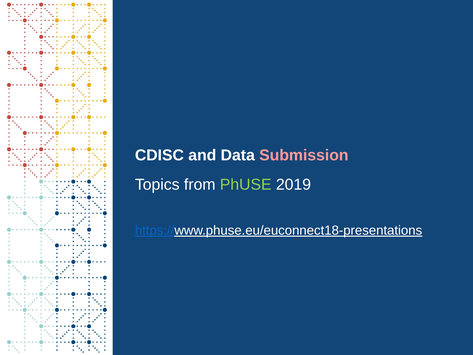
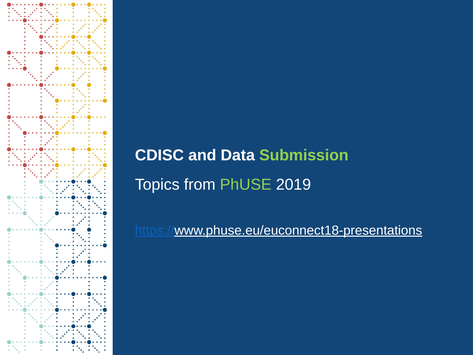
Submission colour: pink -> light green (304, 155)
